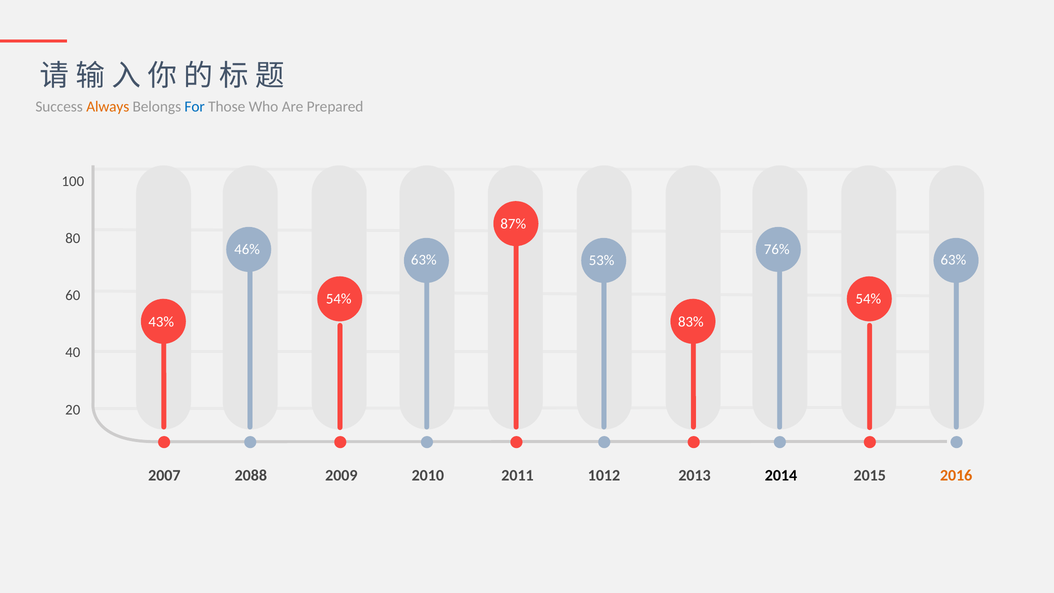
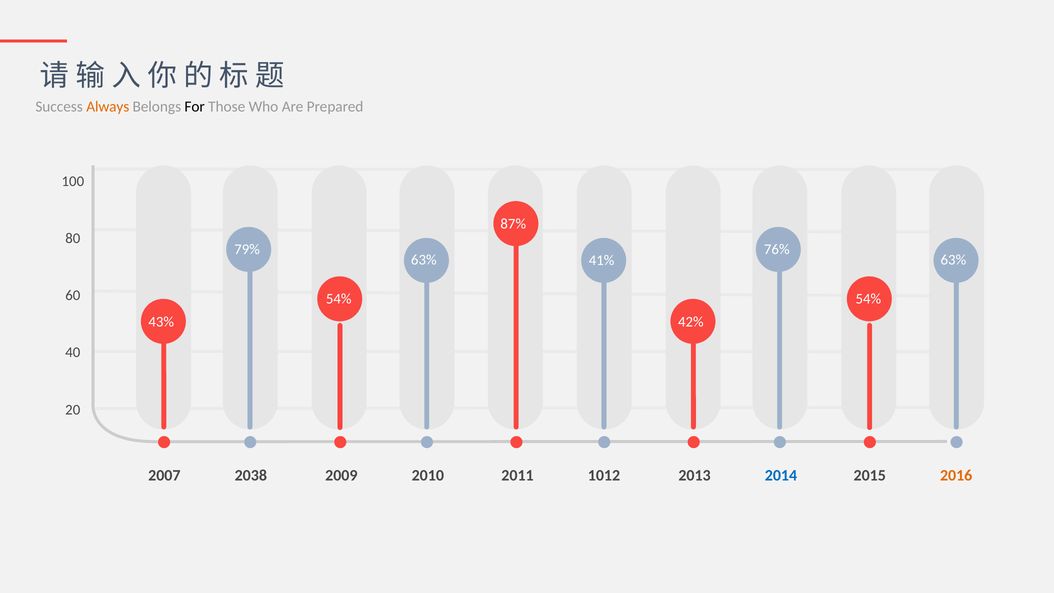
For colour: blue -> black (195, 107)
46%: 46% -> 79% (247, 249)
53%: 53% -> 41% (602, 260)
83%: 83% -> 42% (691, 322)
2088: 2088 -> 2038 (251, 475)
2014 colour: black -> blue (781, 475)
